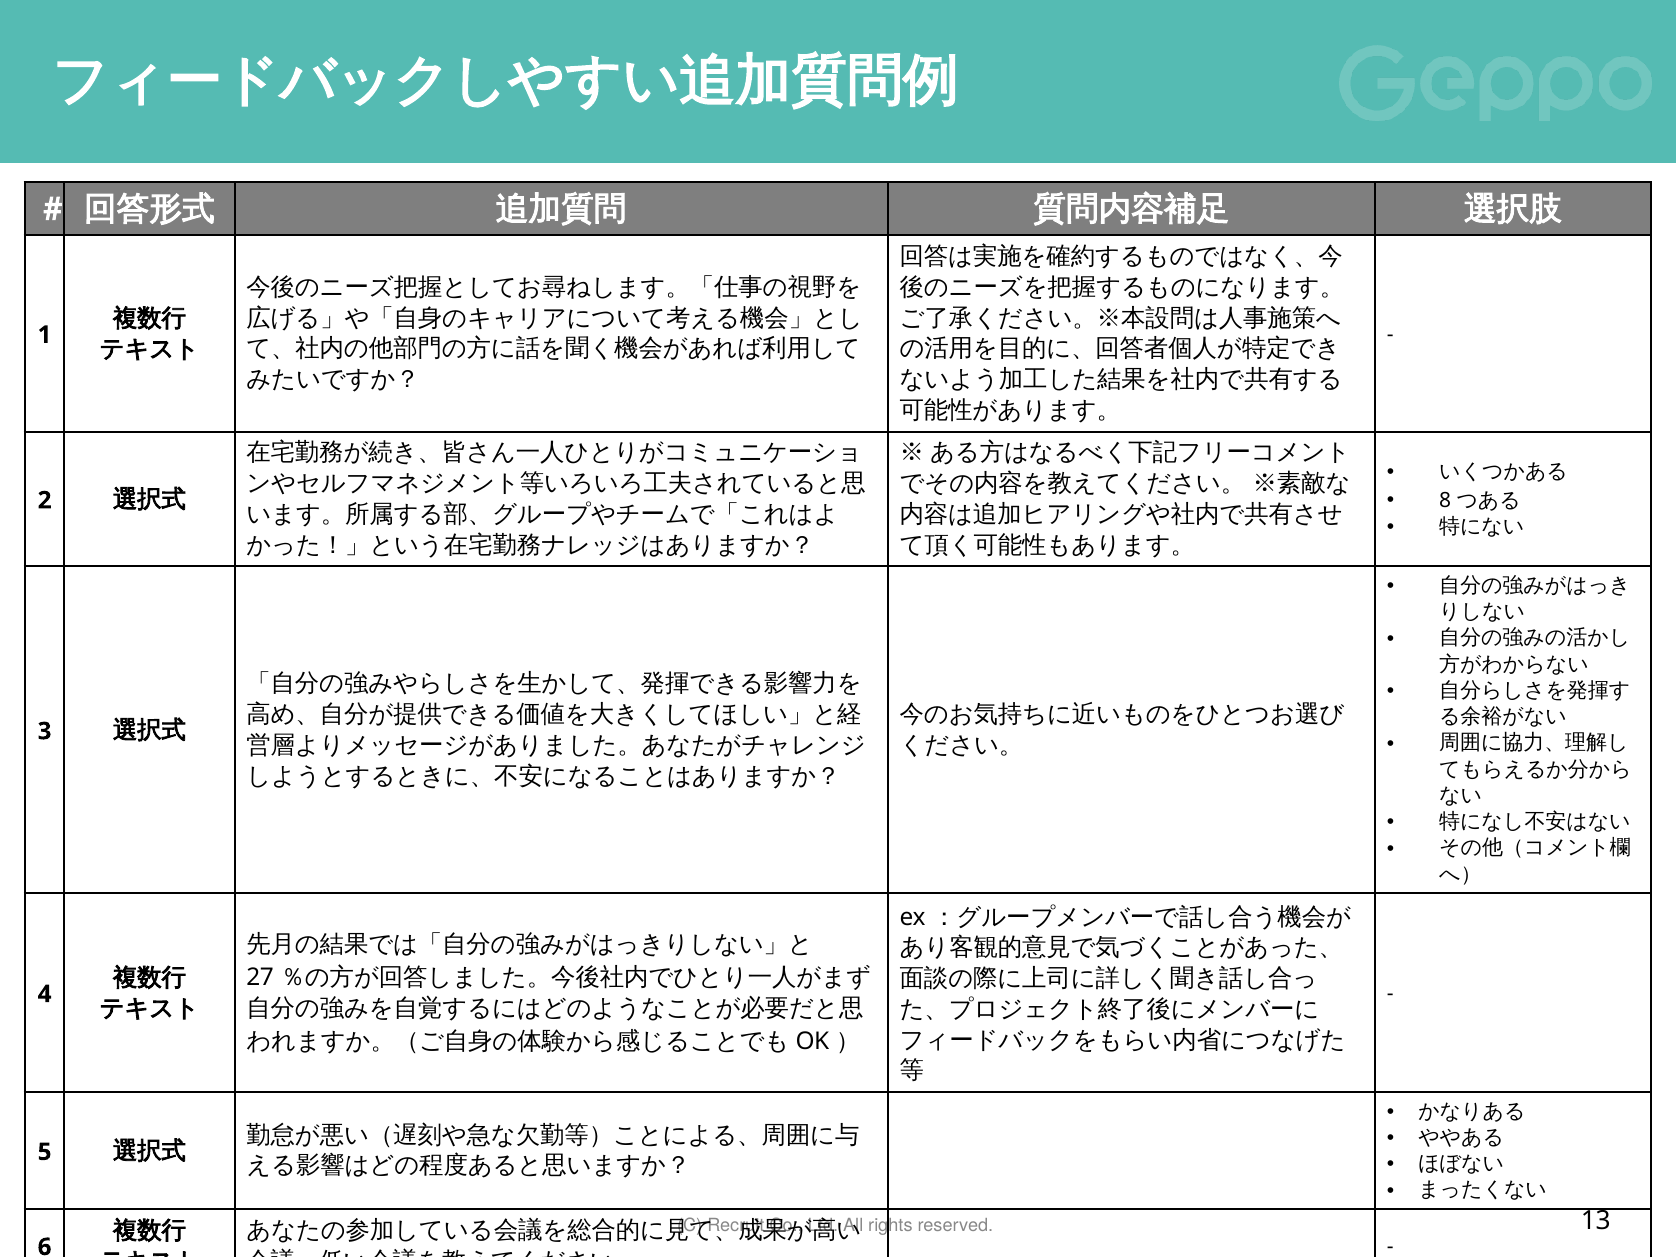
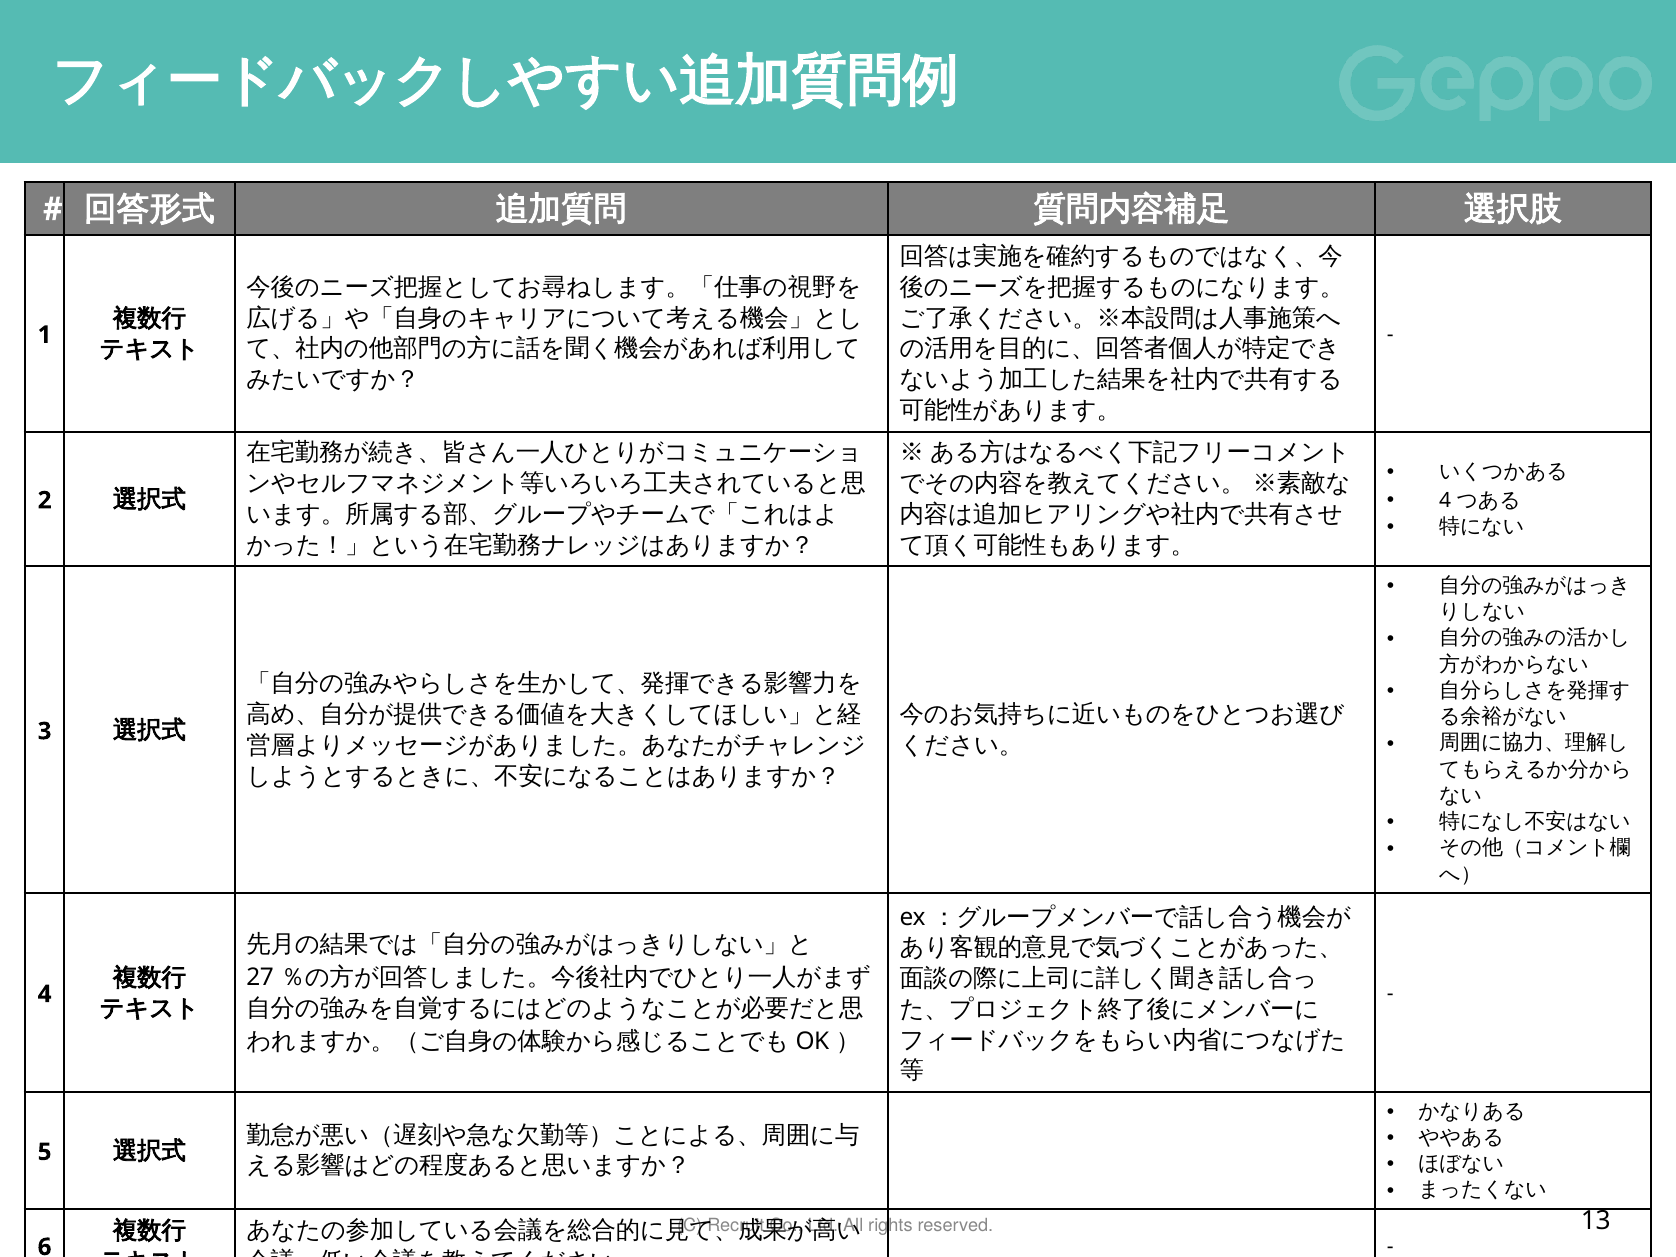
8: 8 -> 4 (1445, 500)
